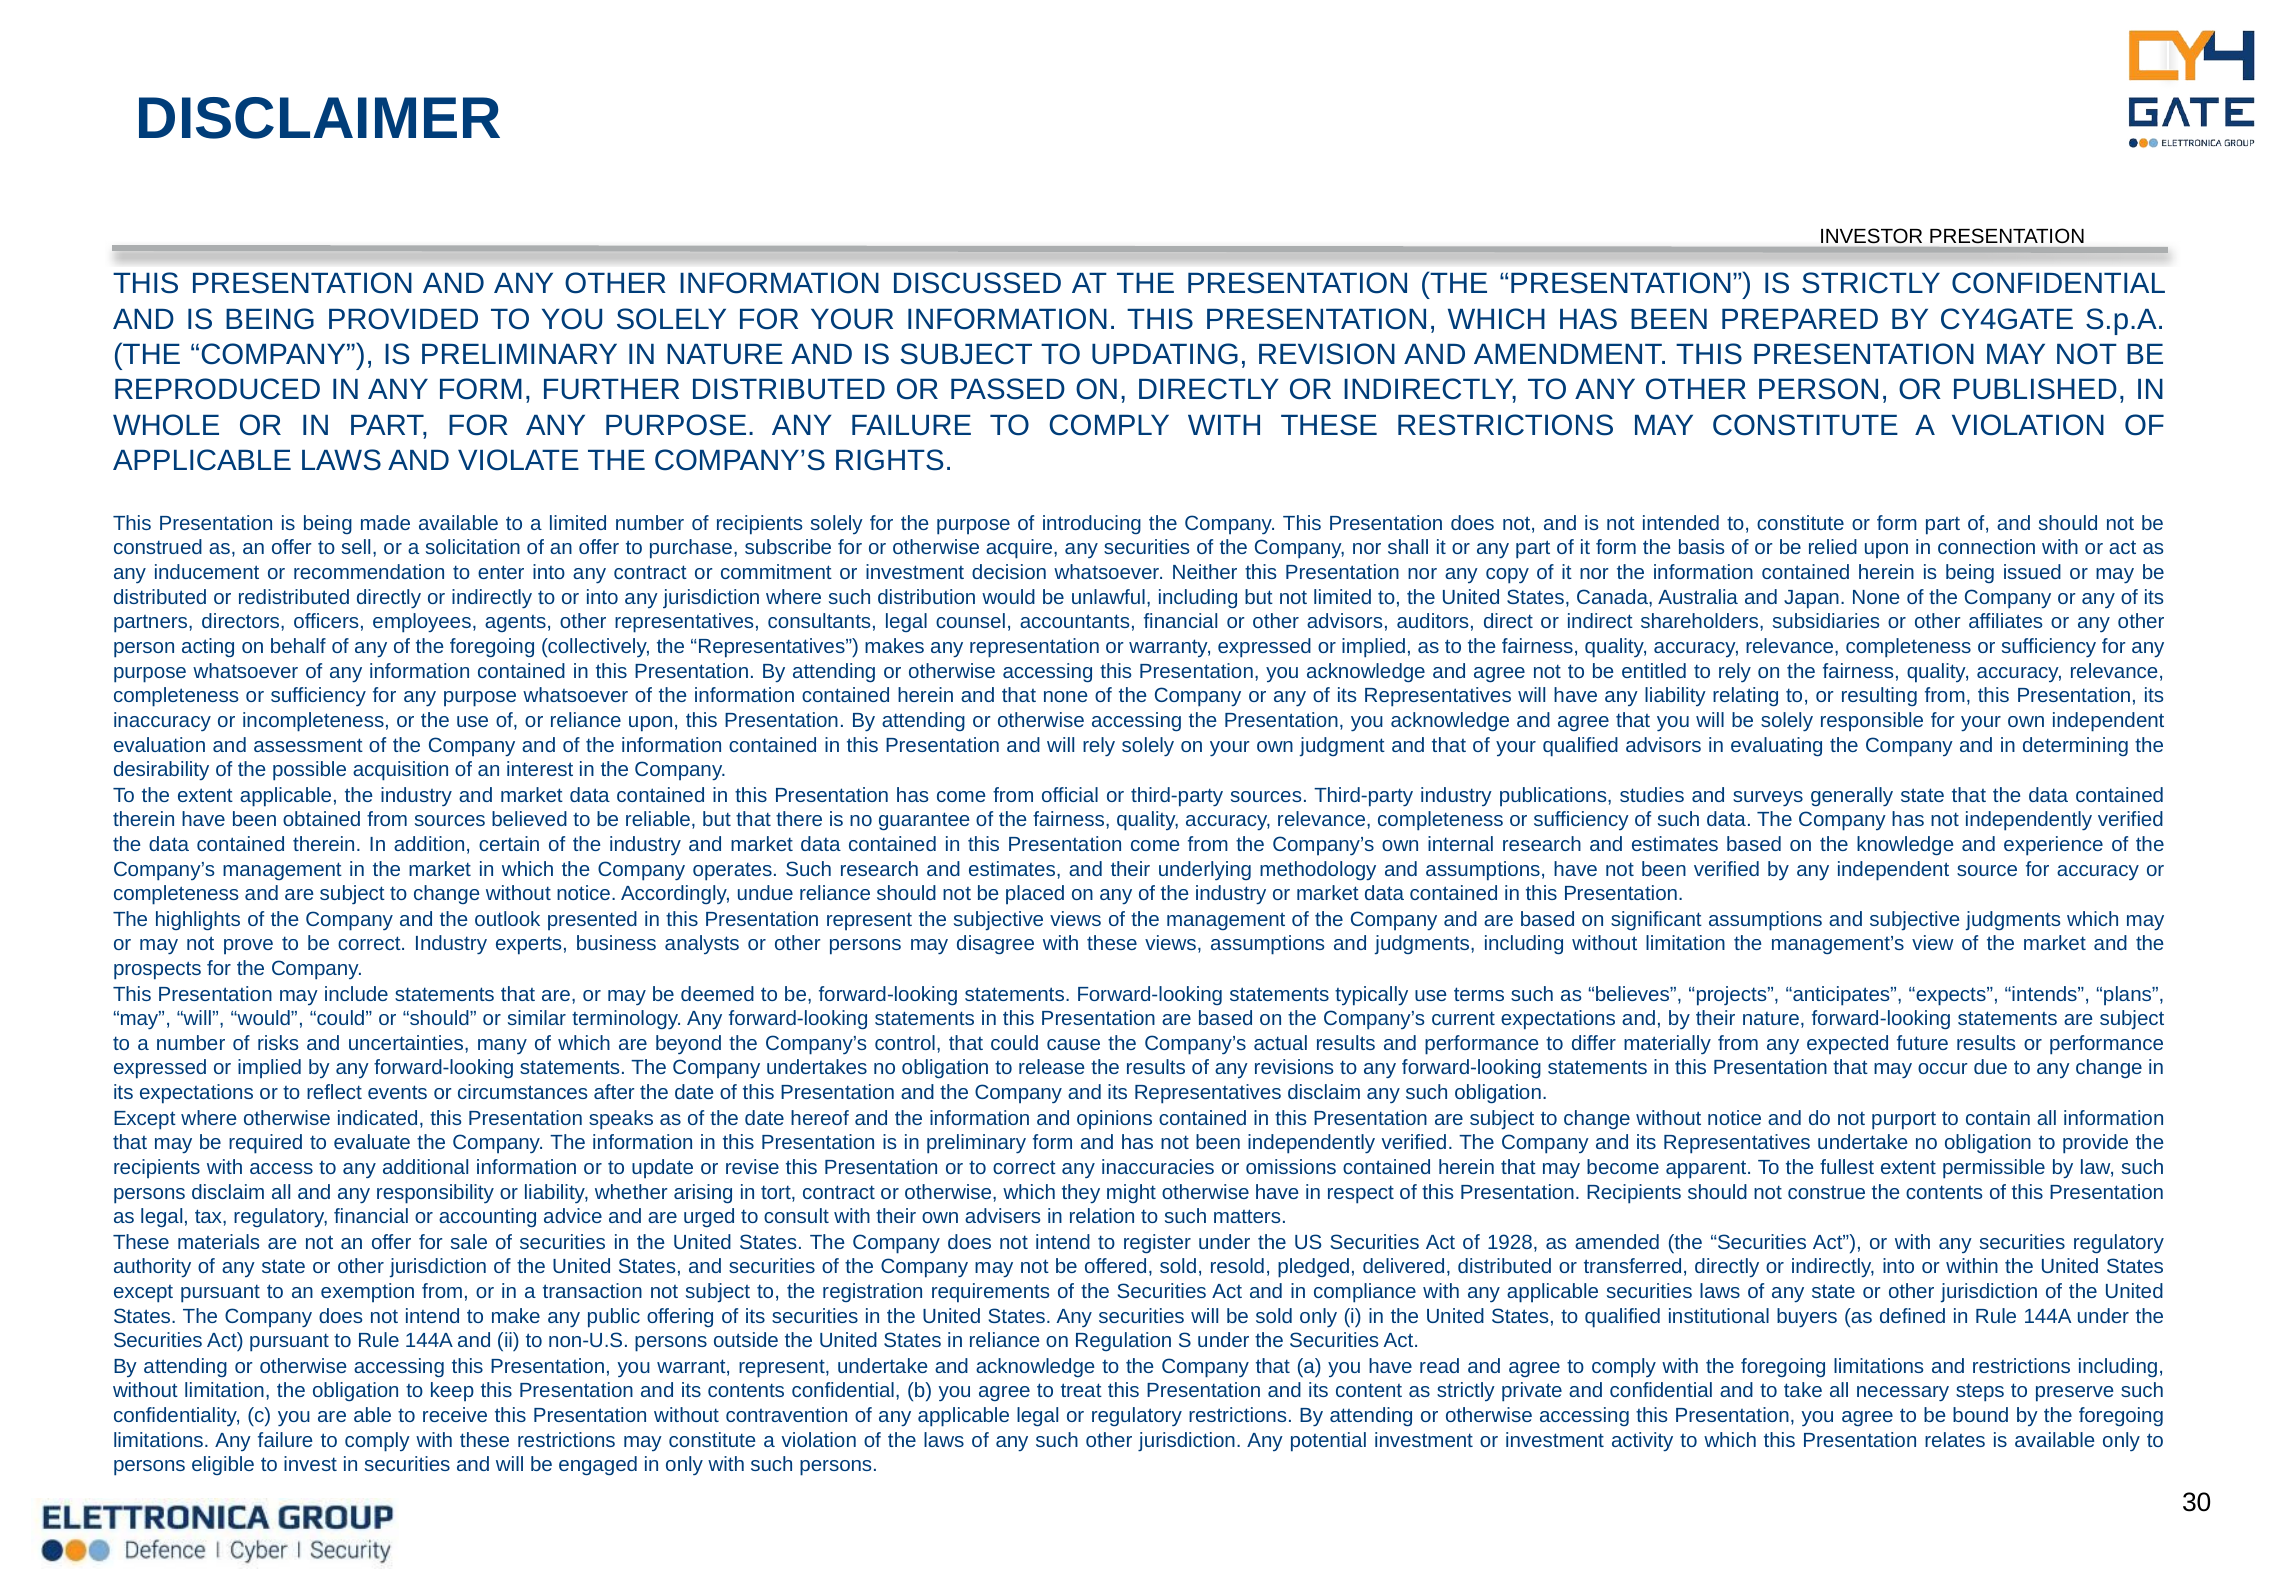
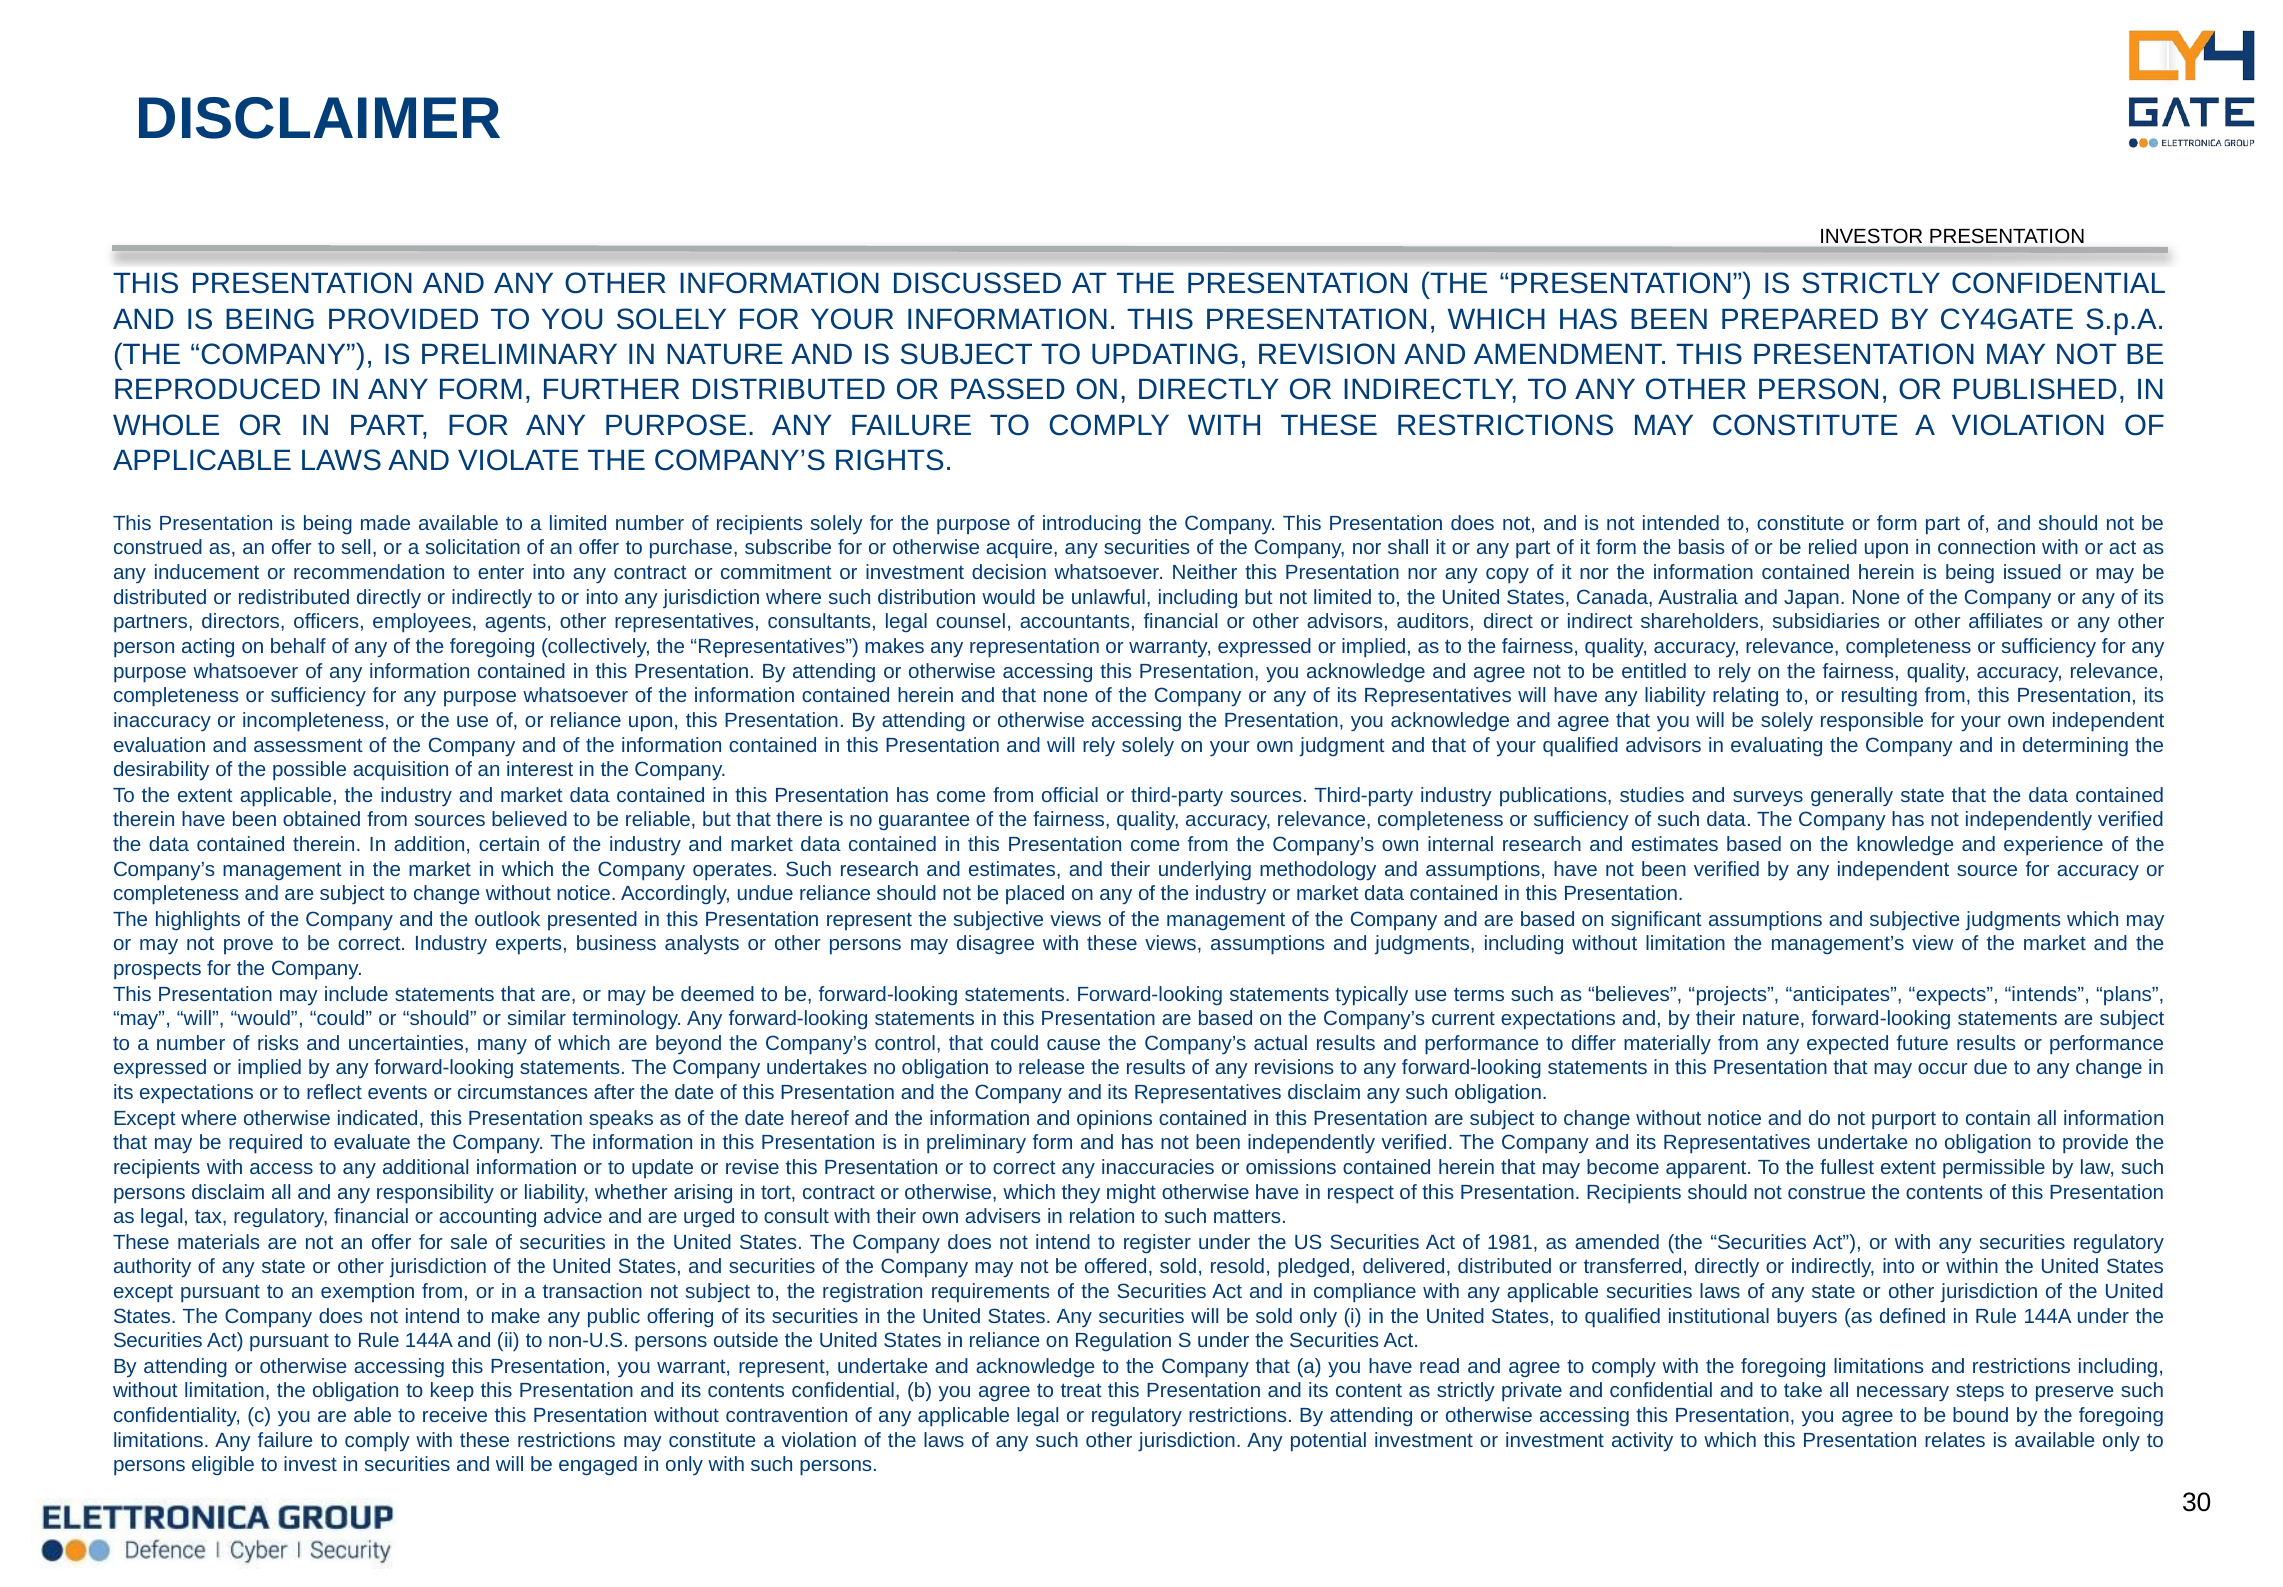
1928: 1928 -> 1981 (1513, 1242)
